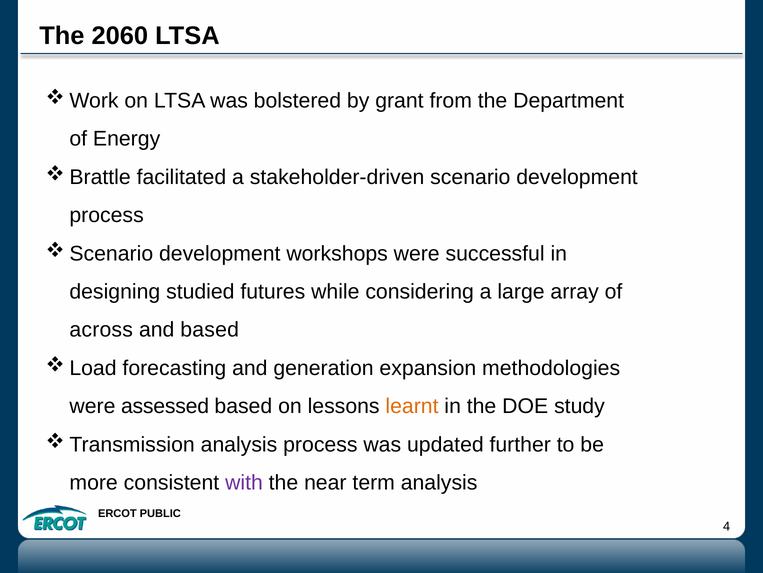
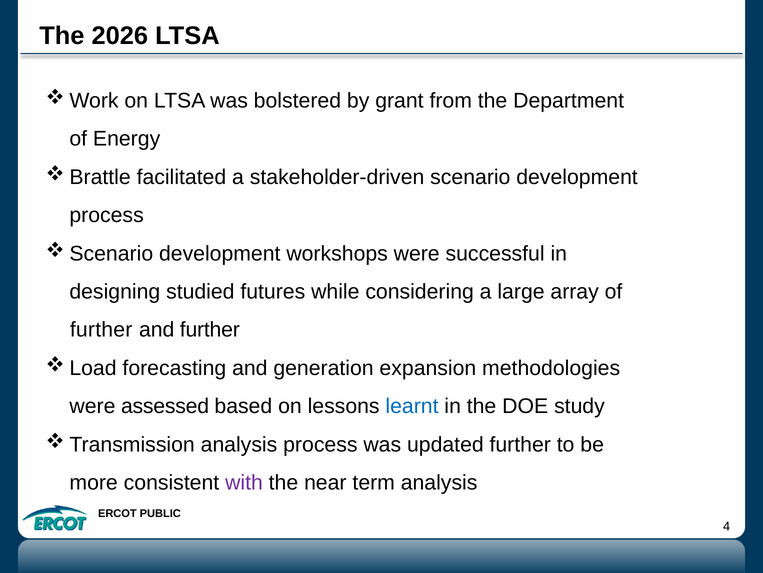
2060: 2060 -> 2026 (120, 36)
across: across -> further (101, 329)
and based: based -> further (210, 329)
learnt colour: orange -> blue (412, 406)
